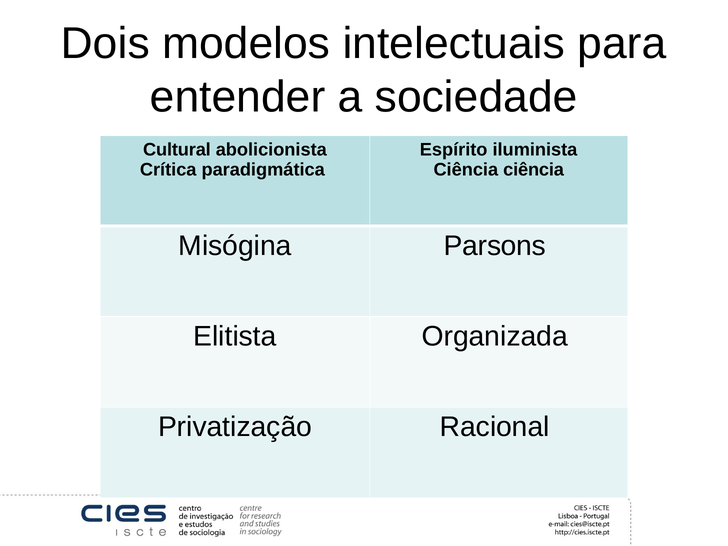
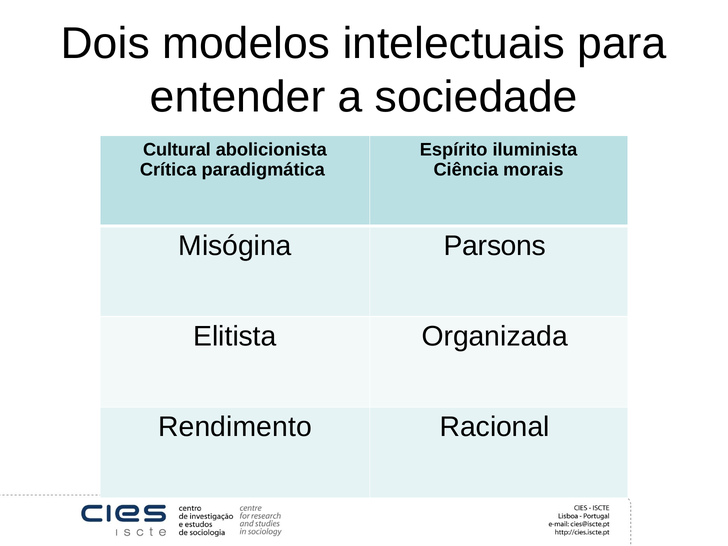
Ciência ciência: ciência -> morais (533, 170)
Privatização: Privatização -> Rendimento (235, 427)
